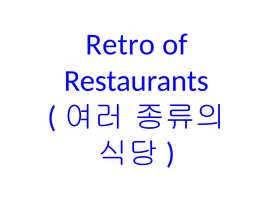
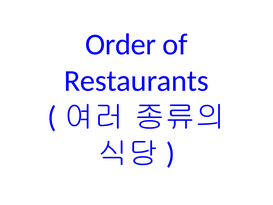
Retro: Retro -> Order (121, 44)
